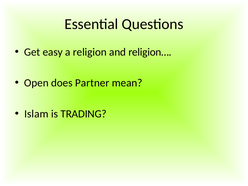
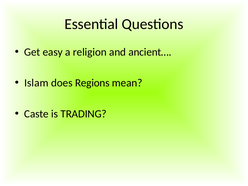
religion…: religion… -> ancient… (150, 52)
Open: Open -> Islam (36, 83)
Partner: Partner -> Regions (92, 83)
Islam: Islam -> Caste (36, 114)
